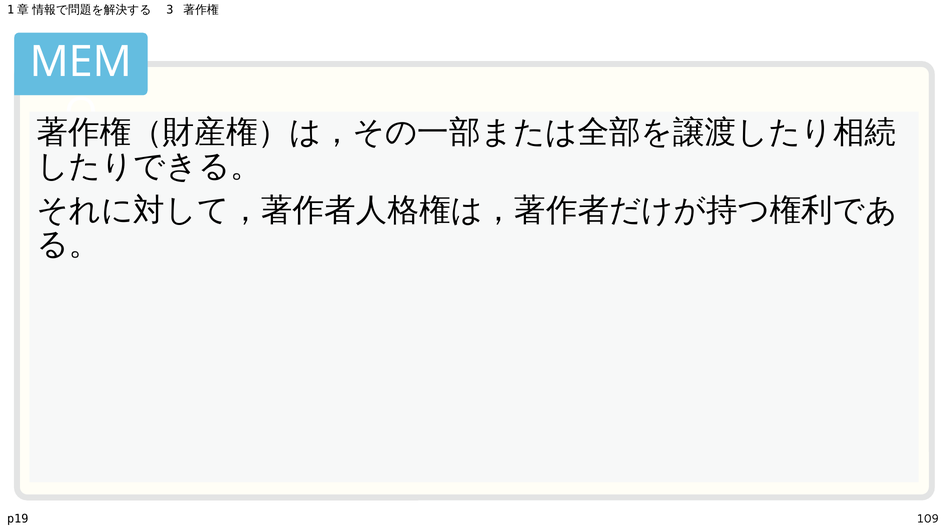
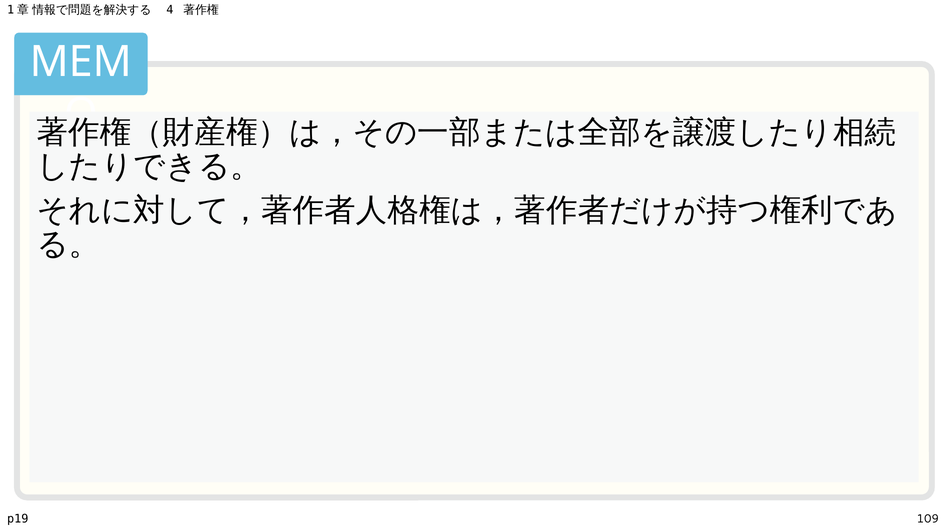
3: 3 -> 4 (170, 10)
